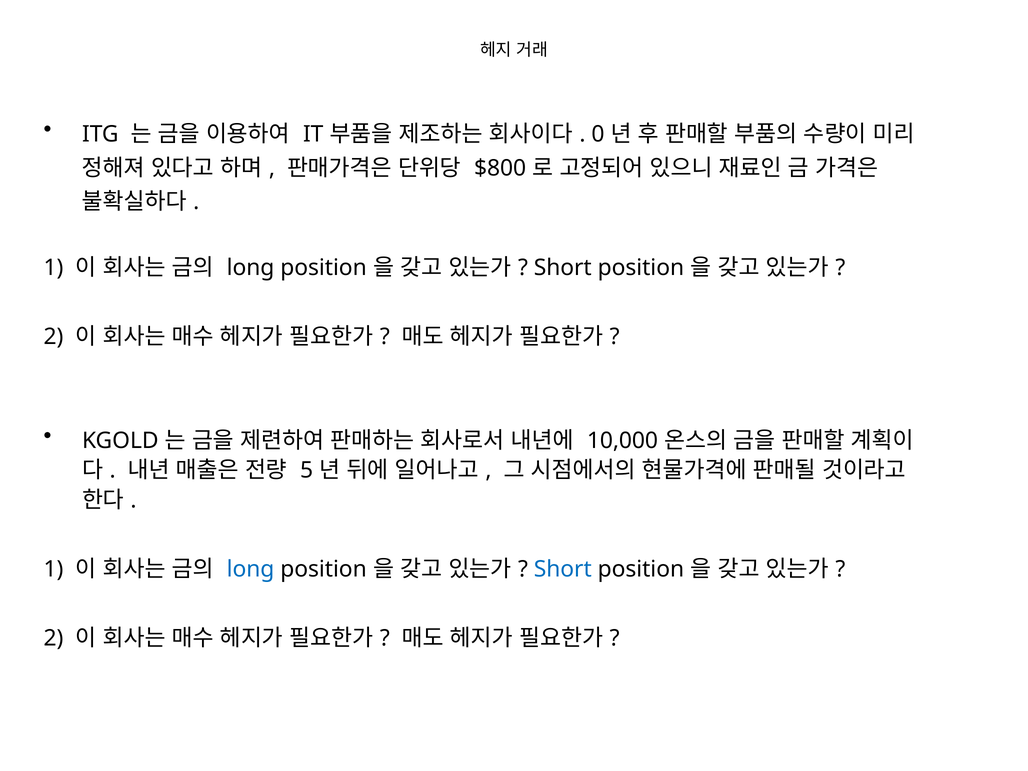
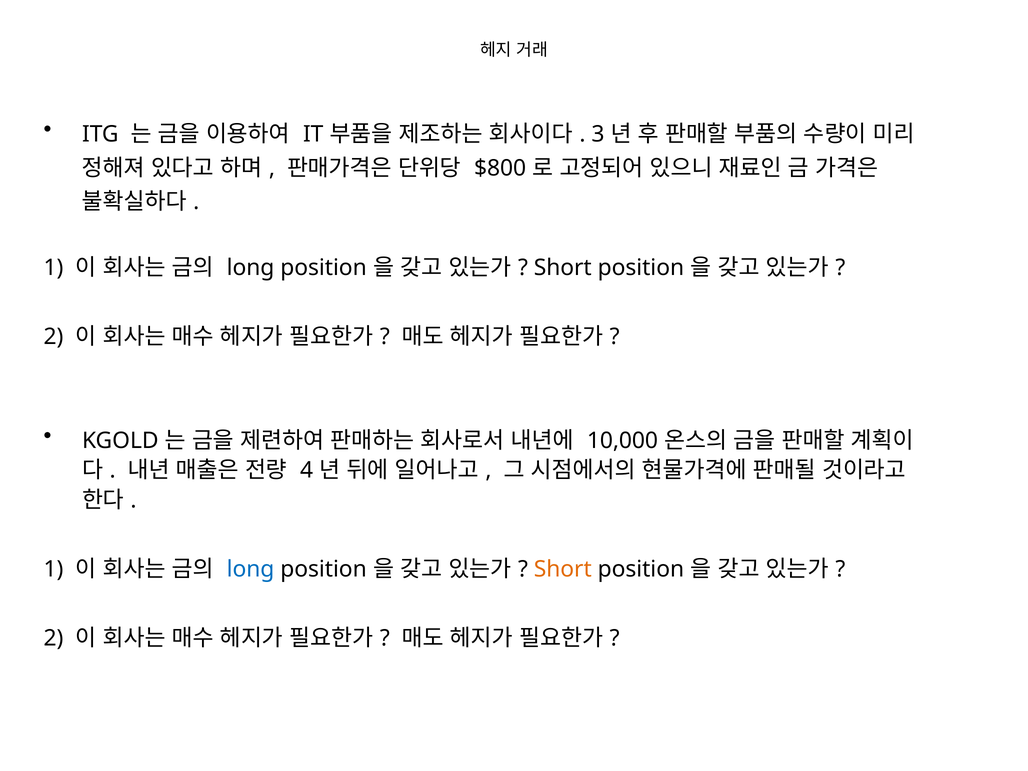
0: 0 -> 3 (598, 134)
5: 5 -> 4 (307, 470)
Short colour: blue -> orange (563, 569)
